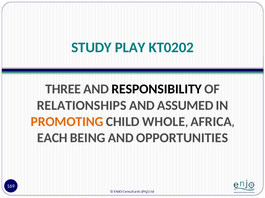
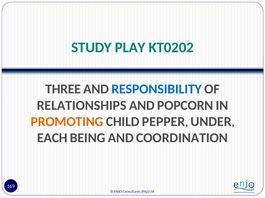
RESPONSIBILITY colour: black -> blue (157, 89)
ASSUMED: ASSUMED -> POPCORN (185, 106)
WHOLE: WHOLE -> PEPPER (164, 122)
AFRICA: AFRICA -> UNDER (211, 122)
OPPORTUNITIES: OPPORTUNITIES -> COORDINATION (182, 138)
